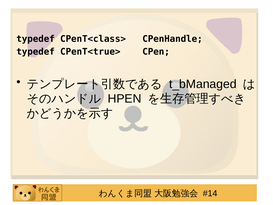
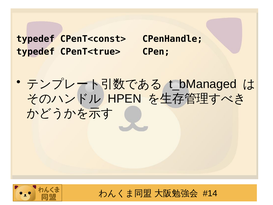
CPenT<class>: CPenT<class> -> CPenT<const> (93, 39)
